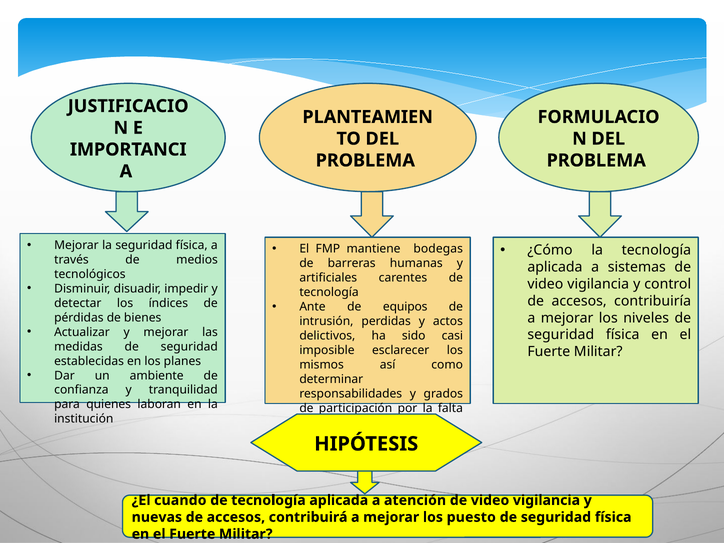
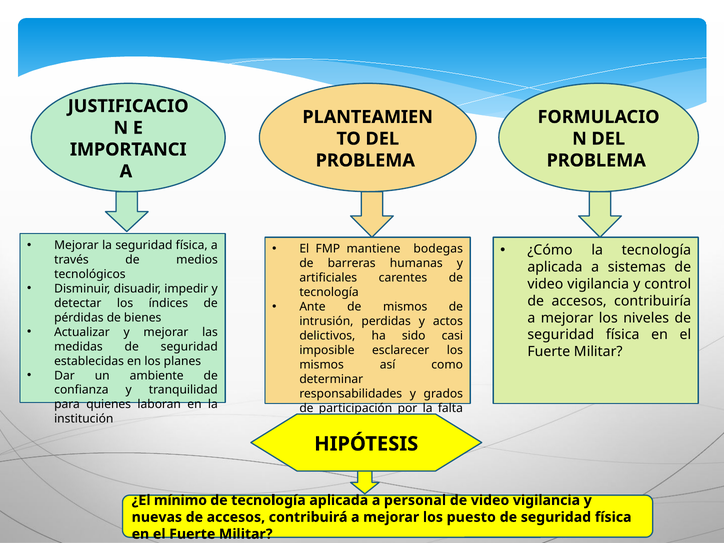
de equipos: equipos -> mismos (405, 307)
cuando: cuando -> mínimo (180, 500)
atención: atención -> personal (415, 500)
